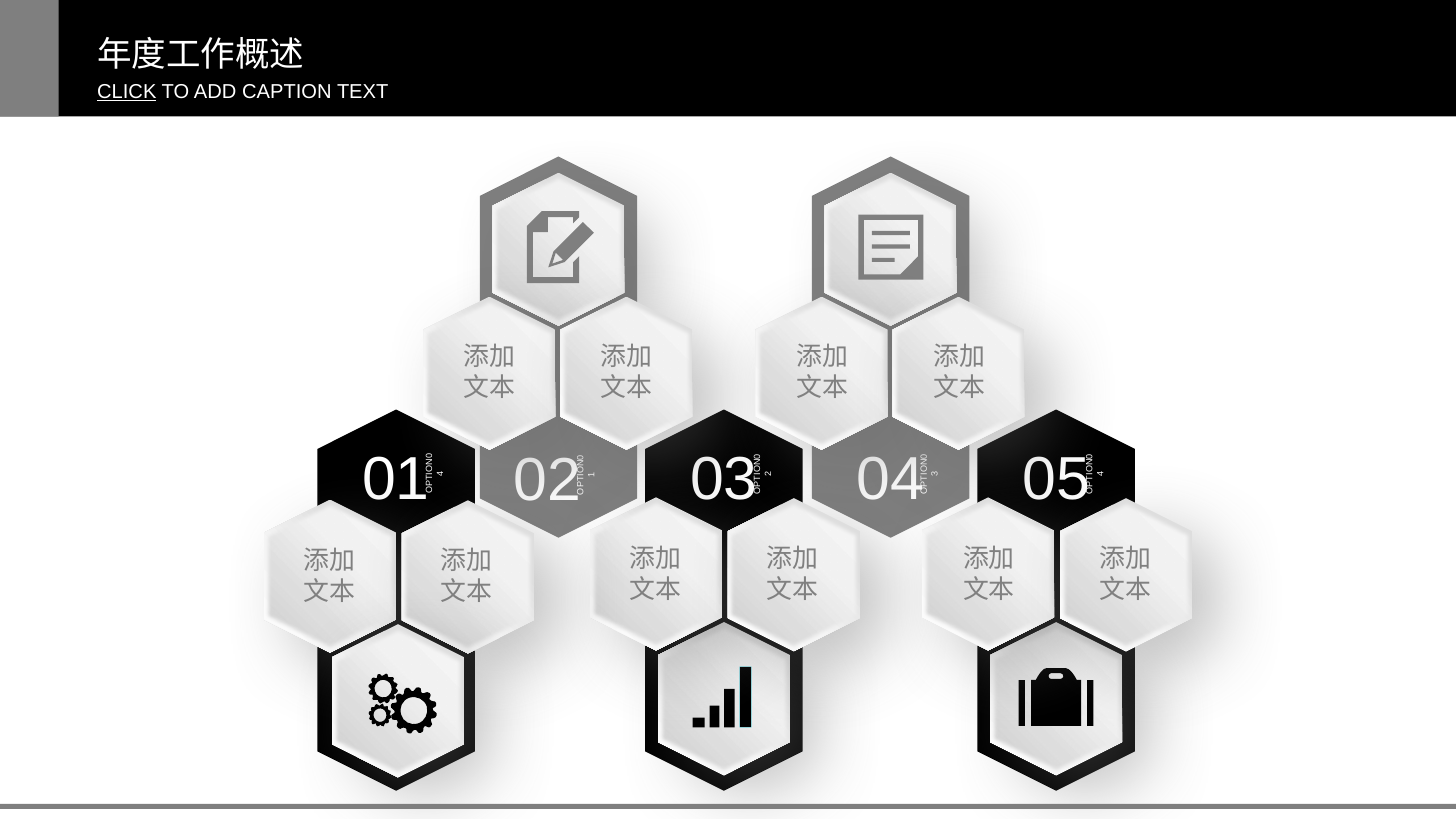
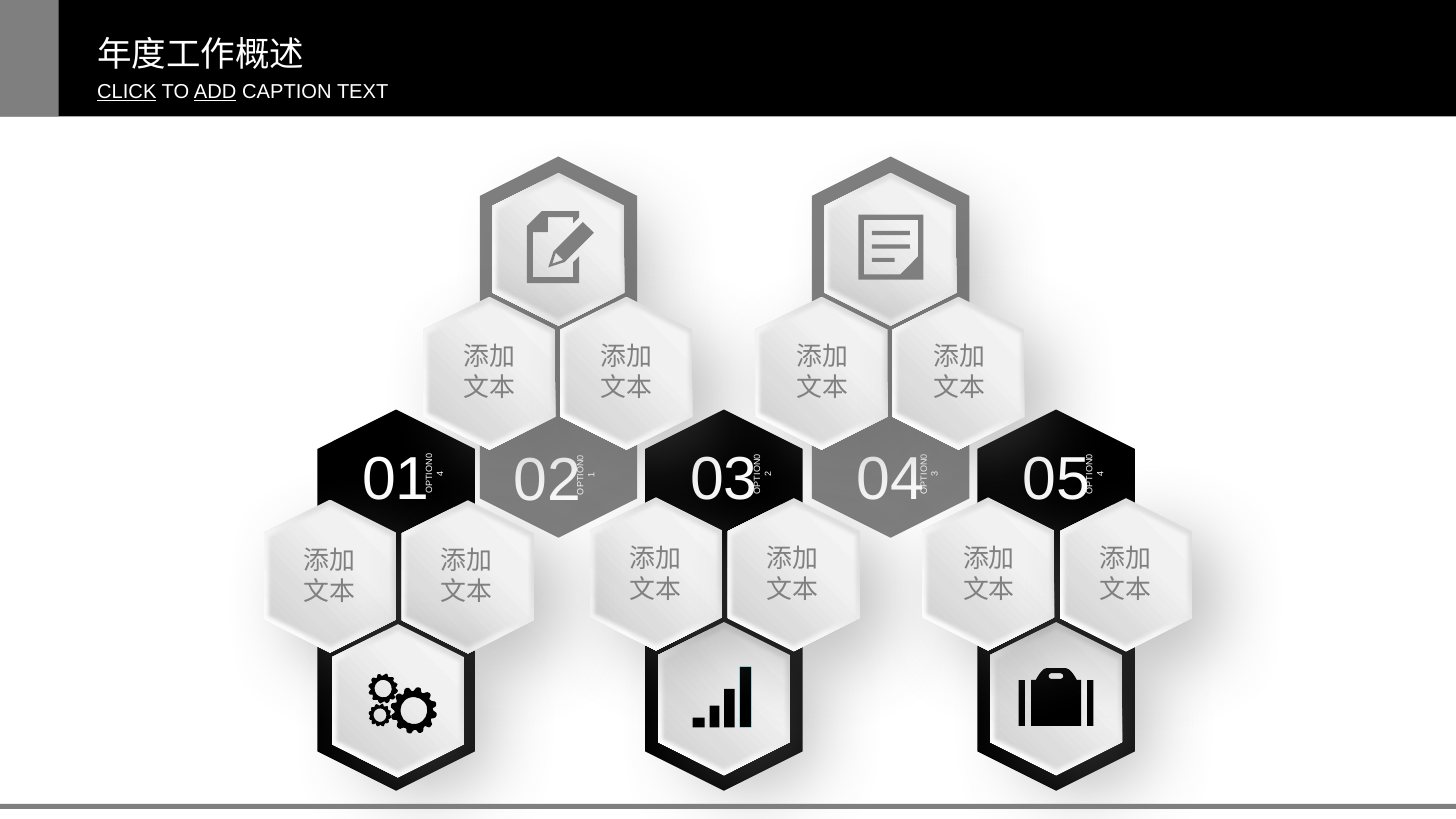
ADD underline: none -> present (215, 92)
